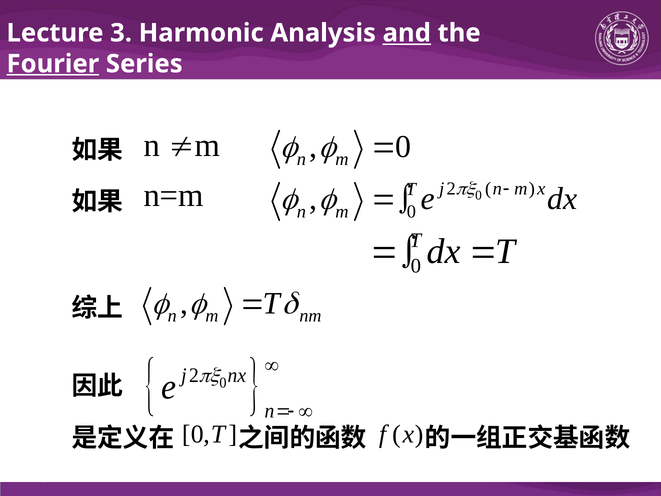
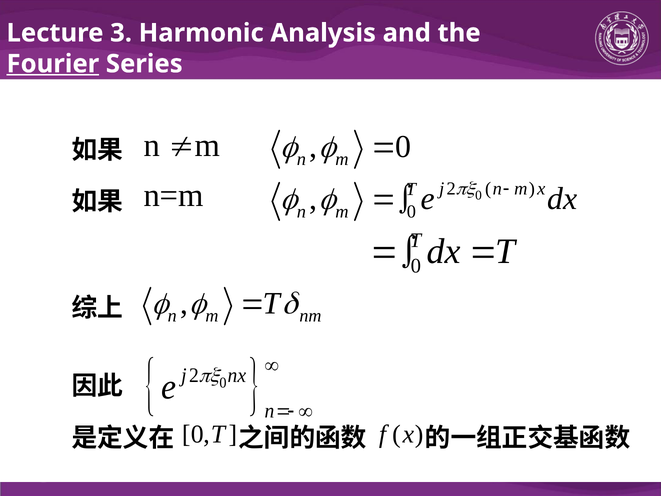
and underline: present -> none (407, 33)
